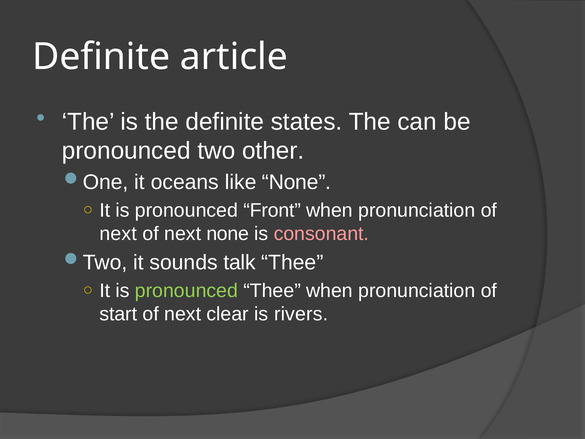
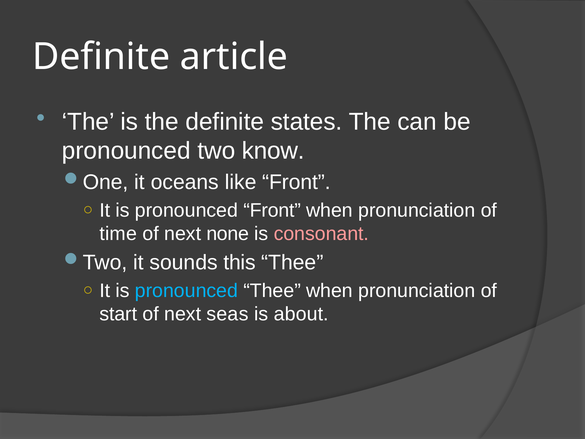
other: other -> know (273, 151)
like None: None -> Front (296, 182)
next: next -> time (118, 234)
talk: talk -> this (240, 262)
pronounced colour: light green -> light blue (186, 291)
clear: clear -> seas (228, 314)
rivers: rivers -> about (301, 314)
